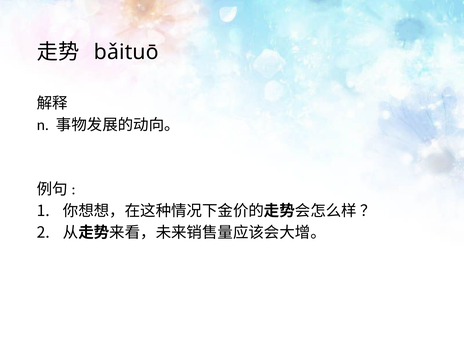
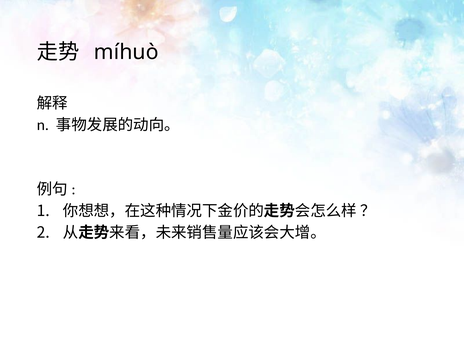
bǎituō: bǎituō -> míhuò (126, 52)
